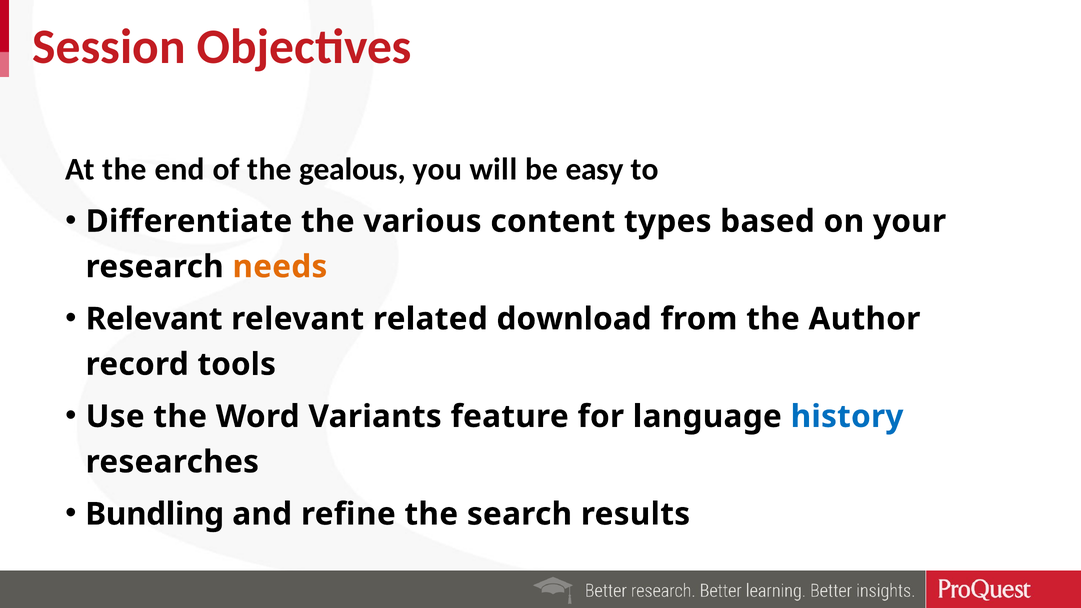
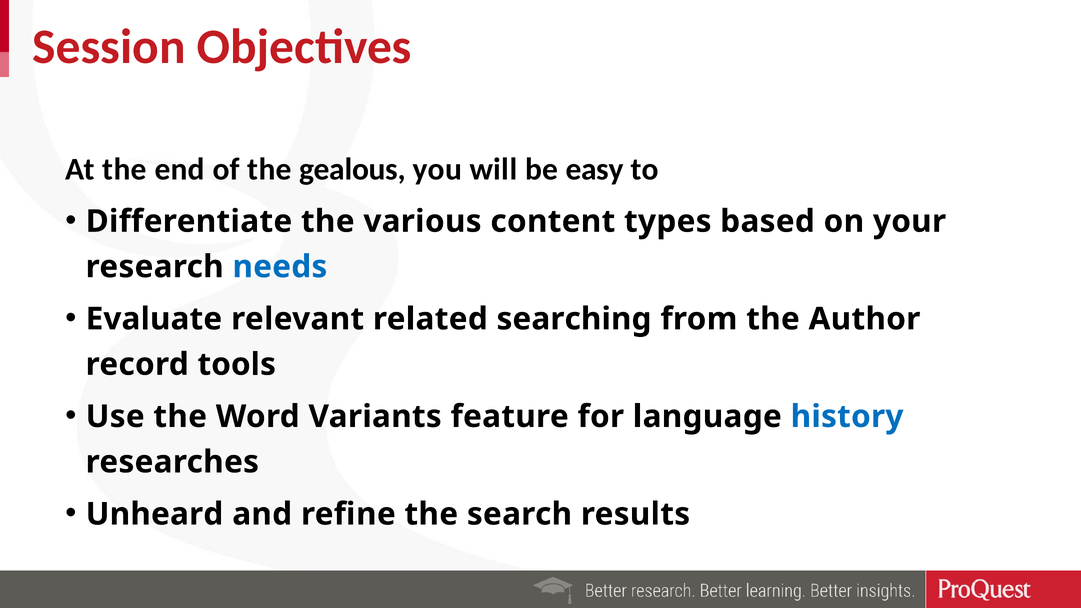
needs colour: orange -> blue (280, 267)
Relevant: Relevant -> Evaluate (154, 319)
download: download -> searching (574, 319)
Bundling: Bundling -> Unheard (154, 514)
